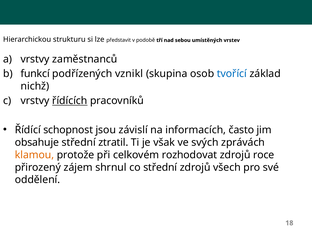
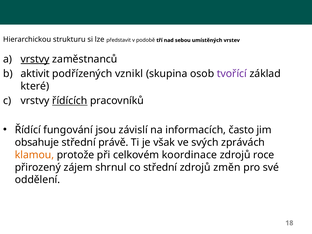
vrstvy underline: none -> present (35, 59)
funkcí: funkcí -> aktivit (35, 74)
tvořící colour: blue -> purple (232, 74)
nichž: nichž -> které (35, 86)
schopnost: schopnost -> fungování (68, 130)
ztratil: ztratil -> právě (113, 142)
rozhodovat: rozhodovat -> koordinace (189, 155)
všech: všech -> změn (227, 167)
